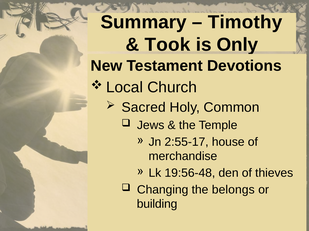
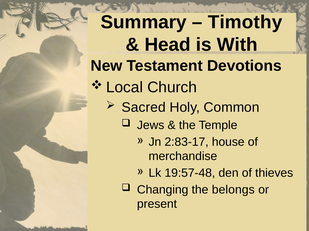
Took: Took -> Head (168, 45)
Only: Only -> With (237, 45)
2:55-17: 2:55-17 -> 2:83-17 (187, 142)
19:56-48: 19:56-48 -> 19:57-48 (190, 173)
building: building -> present (157, 205)
